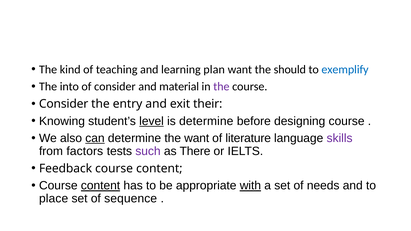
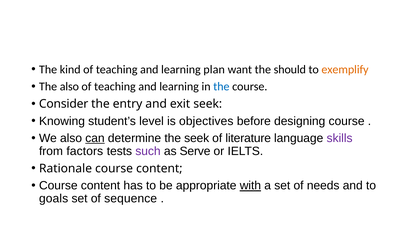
exemplify colour: blue -> orange (345, 69)
The into: into -> also (69, 87)
consider: consider -> teaching (115, 87)
material: material -> learning (179, 87)
the colour: purple -> blue (221, 87)
exit their: their -> seek (208, 104)
level underline: present -> none (152, 121)
is determine: determine -> objectives (206, 121)
the want: want -> seek (197, 138)
There: There -> Serve (195, 151)
Feedback: Feedback -> Rationale (66, 169)
content underline: present -> none (101, 186)
place: place -> goals (54, 199)
